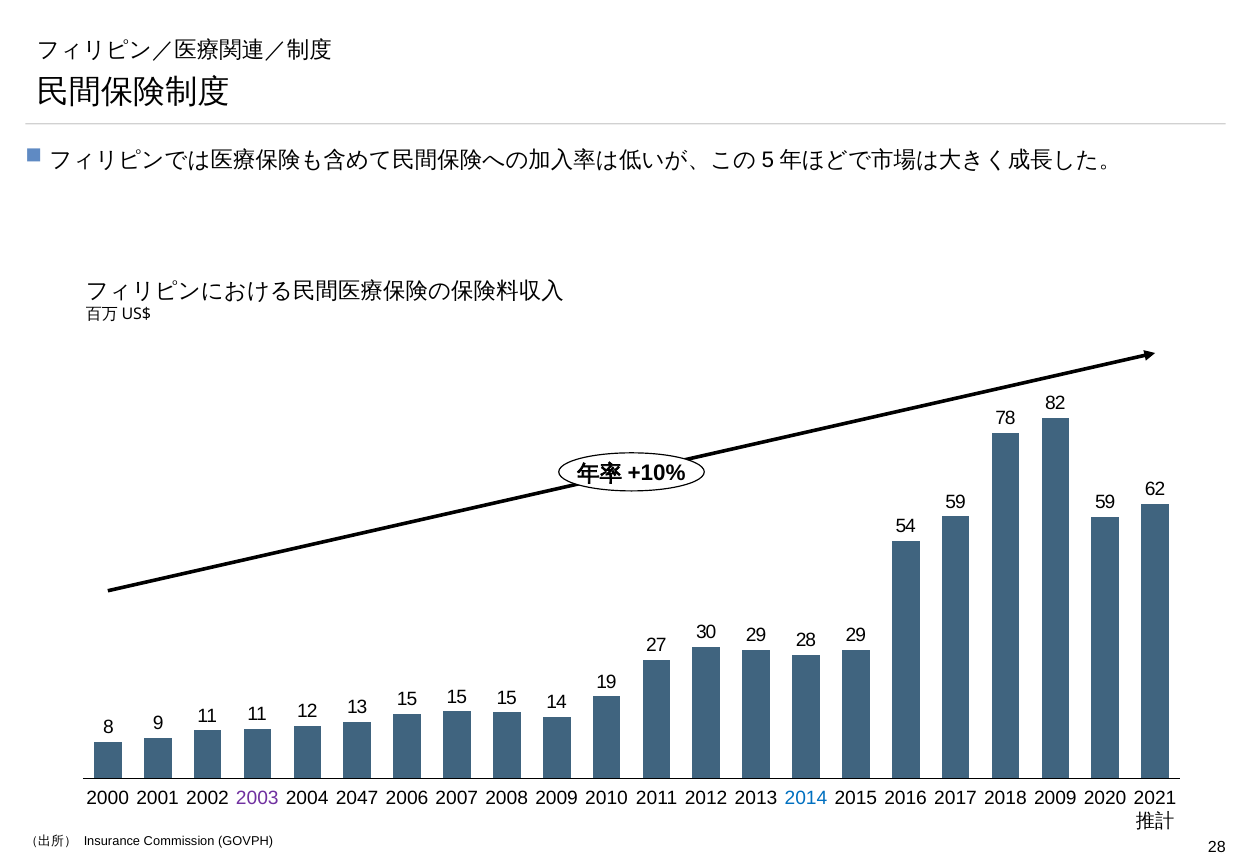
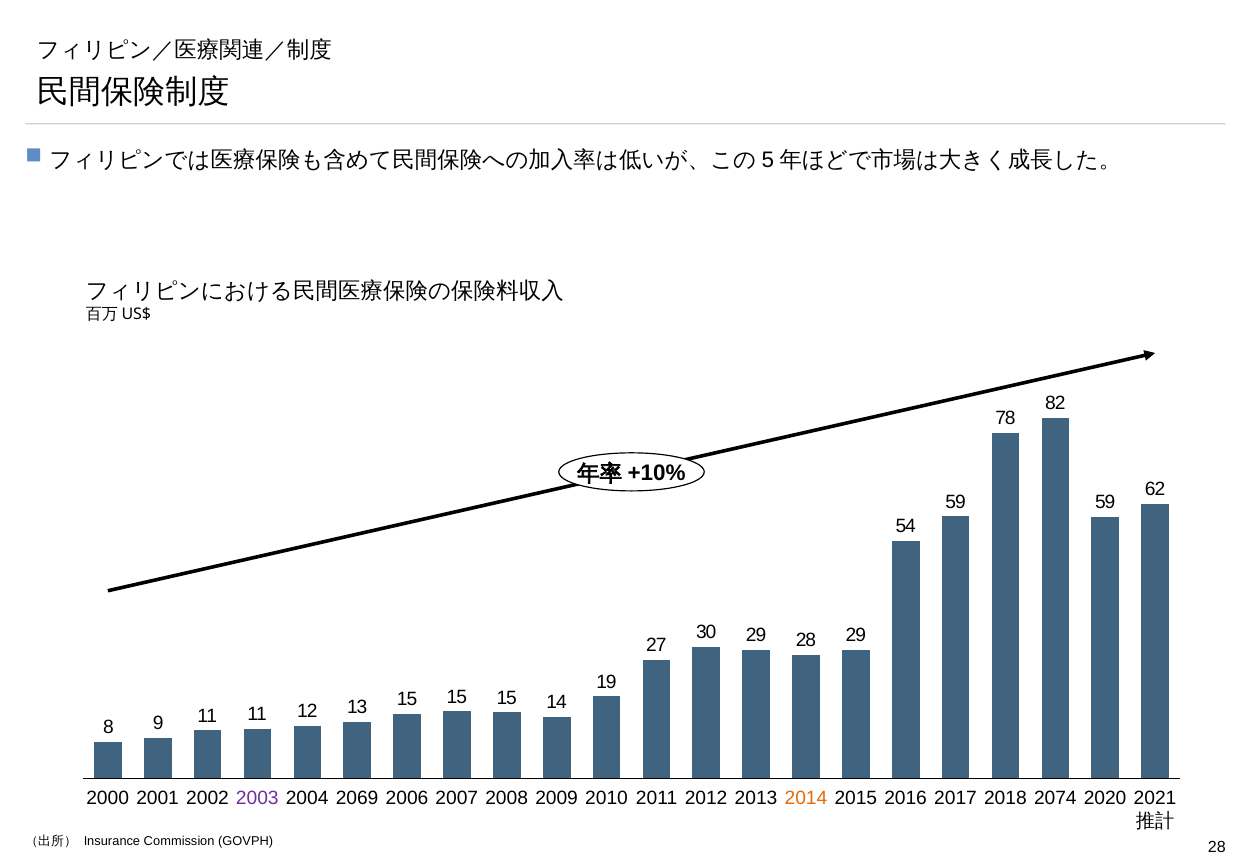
2047: 2047 -> 2069 (357, 798)
2014 colour: blue -> orange (806, 798)
2007 2009: 2009 -> 2074 (1055, 798)
